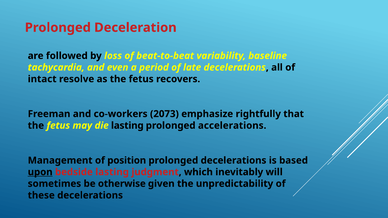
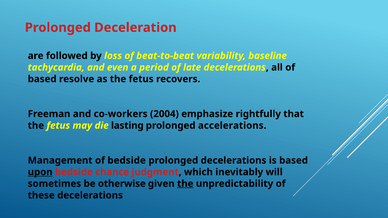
intact: intact -> based (42, 79)
2073: 2073 -> 2004 (164, 114)
of position: position -> bedside (127, 161)
bedside lasting: lasting -> chance (112, 172)
the underline: none -> present (185, 184)
